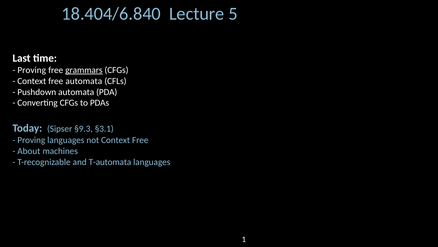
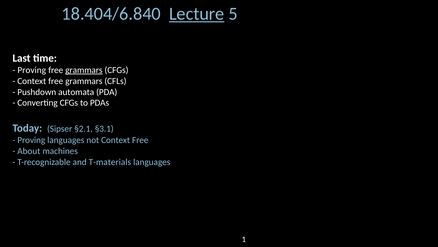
Lecture underline: none -> present (197, 14)
Context free automata: automata -> grammars (84, 81)
§9.3: §9.3 -> §2.1 (84, 129)
T-automata: T-automata -> T-materials (110, 162)
